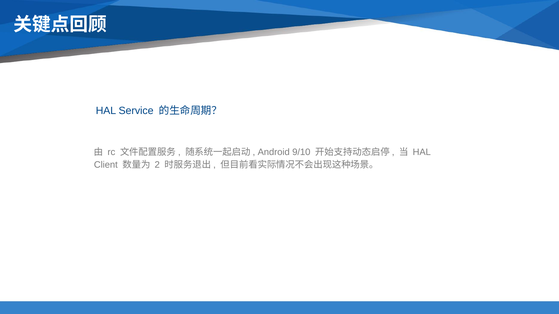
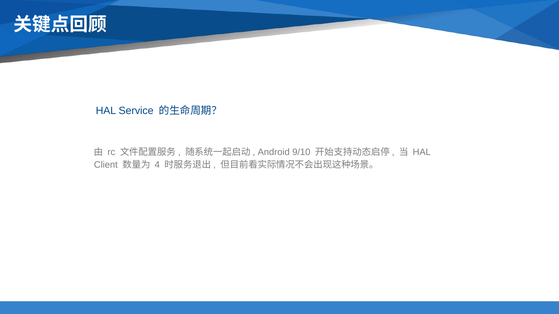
2: 2 -> 4 (157, 165)
